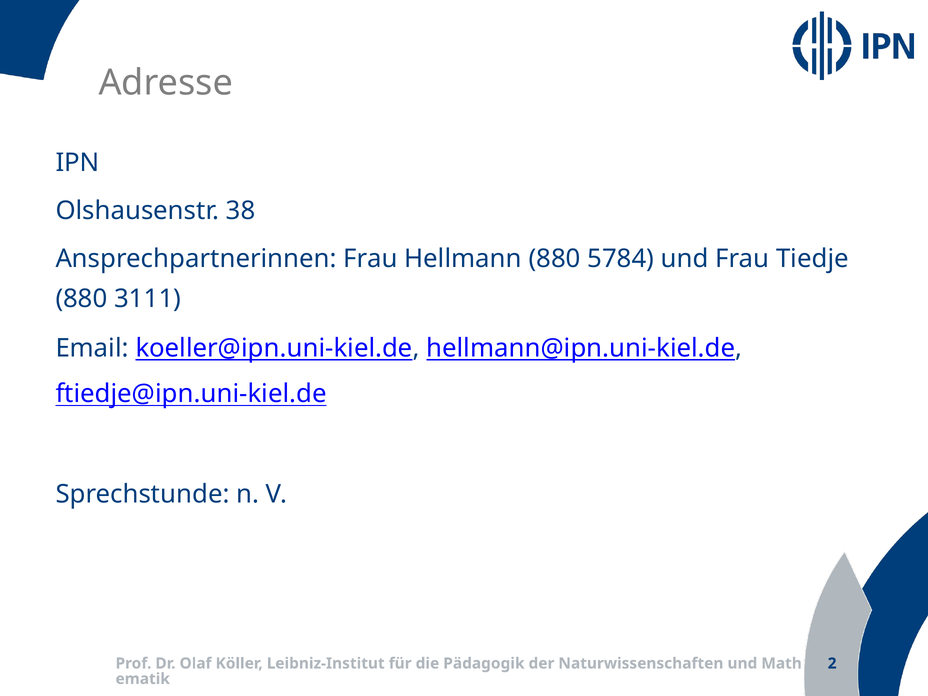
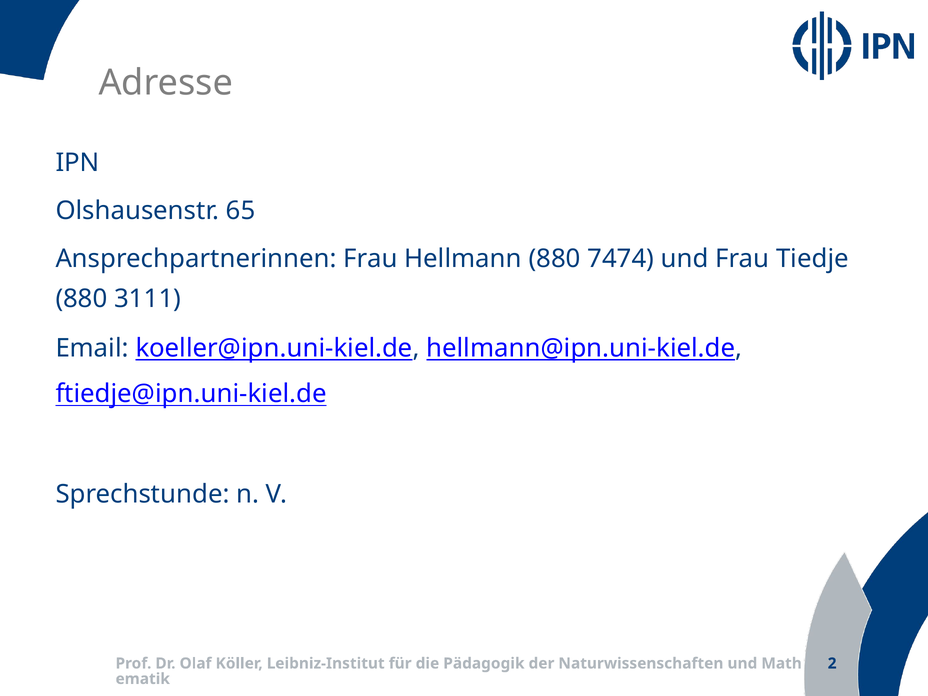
38: 38 -> 65 (241, 211)
5784: 5784 -> 7474 (621, 259)
